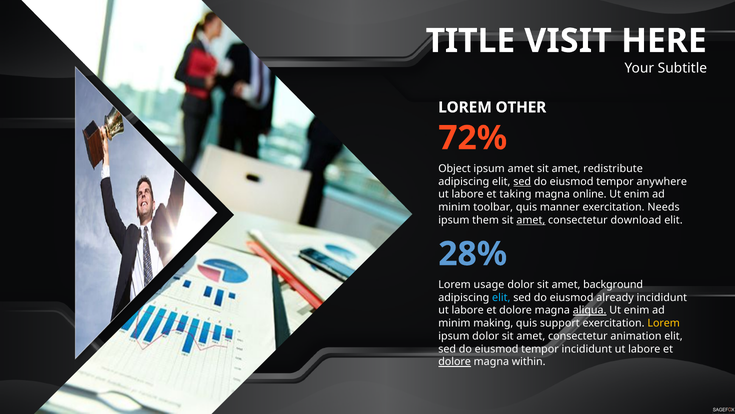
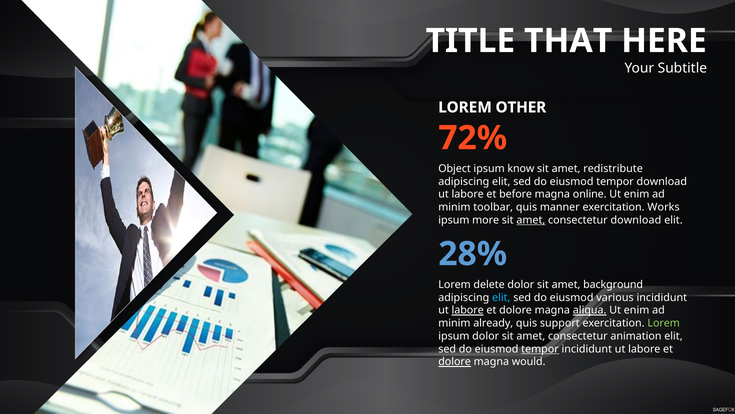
VISIT: VISIT -> THAT (568, 41)
ipsum amet: amet -> know (521, 168)
sed underline: present -> none (522, 181)
tempor anywhere: anywhere -> download (662, 181)
taking: taking -> before (516, 194)
Needs: Needs -> Works (664, 207)
them: them -> more (486, 220)
usage: usage -> delete (489, 284)
already: already -> various (615, 297)
labore underline: none -> present (468, 310)
making: making -> already (493, 323)
Lorem colour: yellow -> light green (664, 323)
tempor underline: none -> present (540, 349)
within: within -> would (529, 361)
